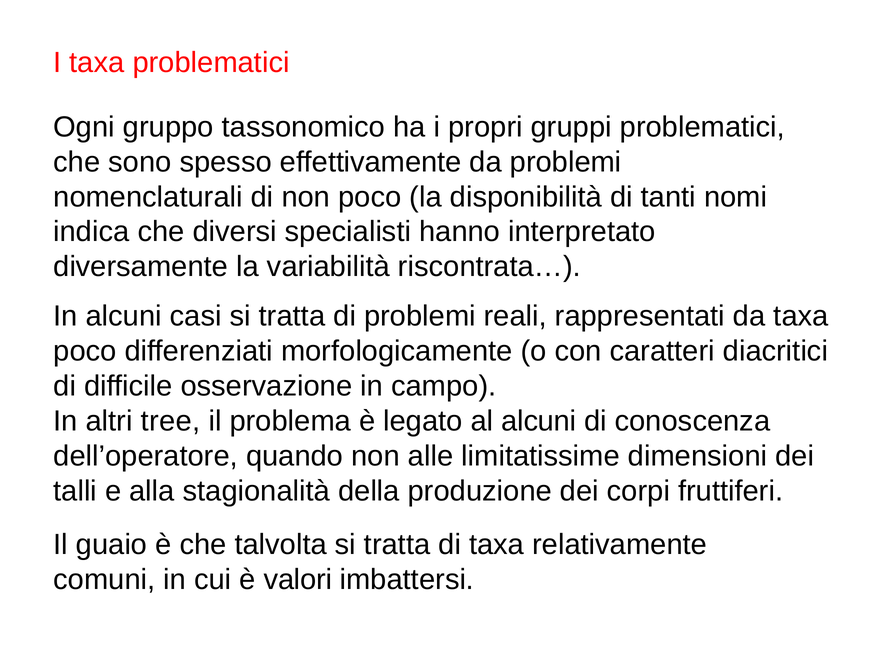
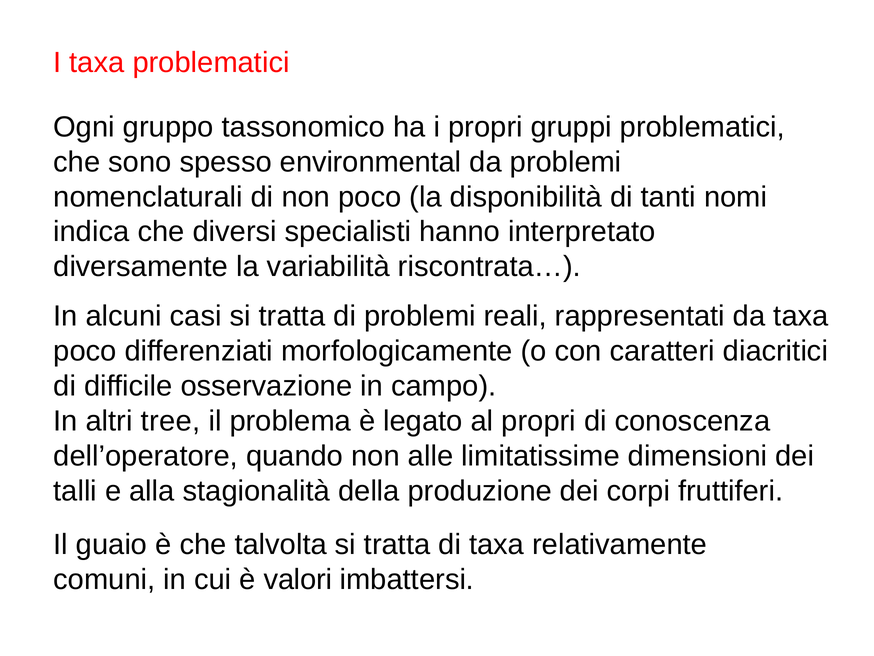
effettivamente: effettivamente -> environmental (371, 162)
al alcuni: alcuni -> propri (539, 421)
